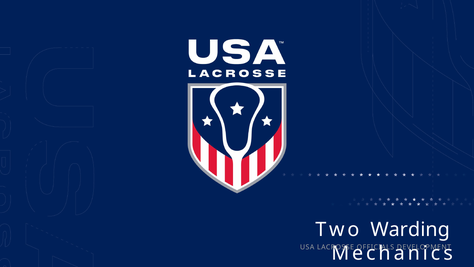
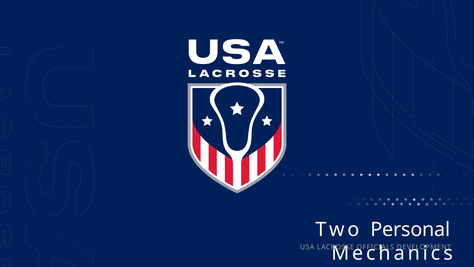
Warding: Warding -> Personal (410, 229)
